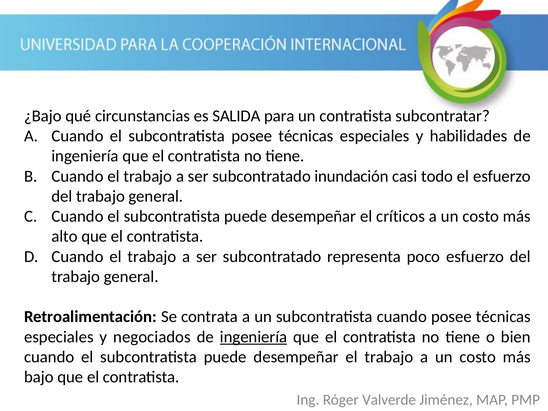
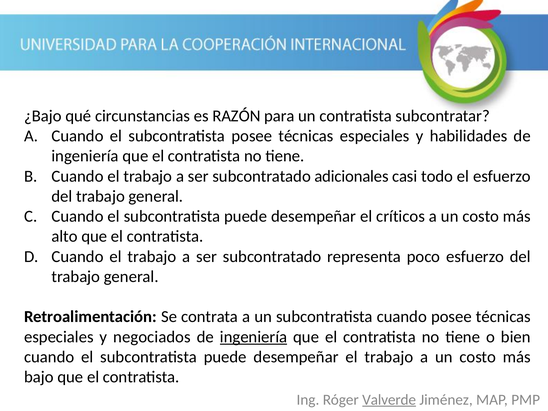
SALIDA: SALIDA -> RAZÓN (236, 116)
inundación: inundación -> adicionales (352, 176)
Valverde underline: none -> present (389, 400)
